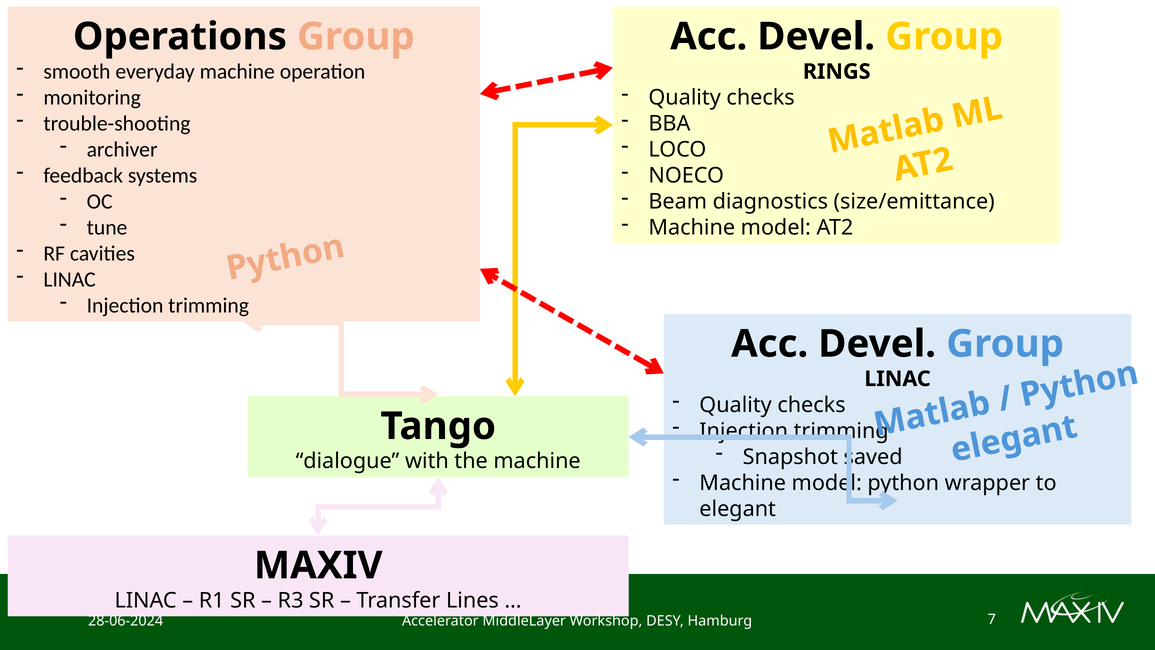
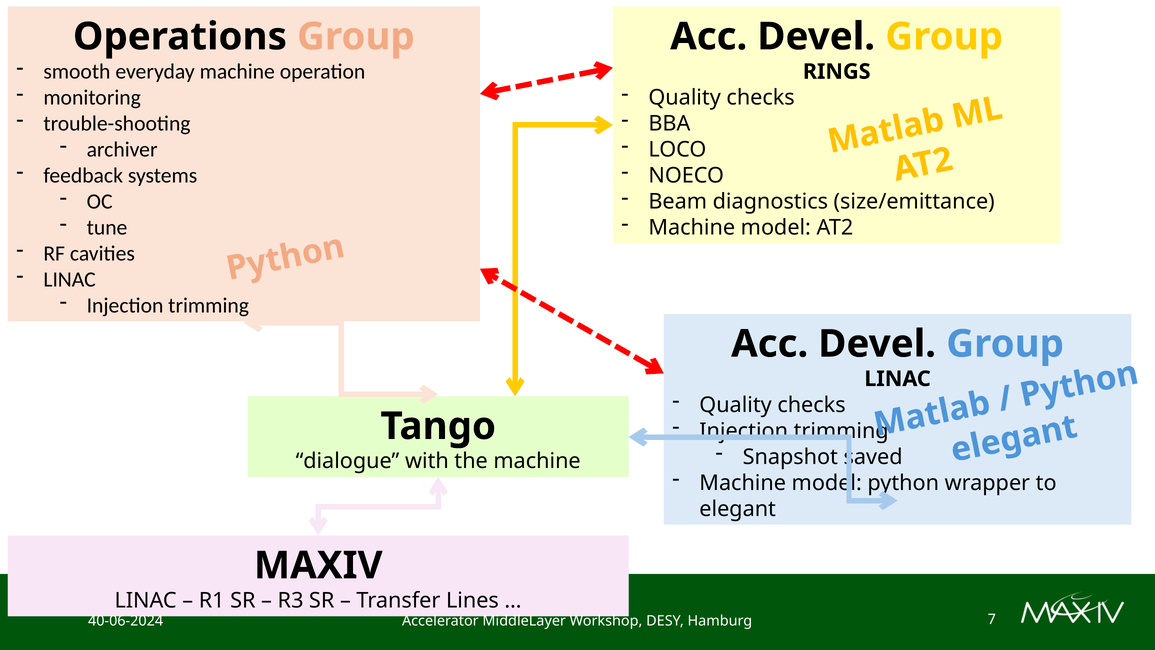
28-06-2024: 28-06-2024 -> 40-06-2024 (126, 620)
